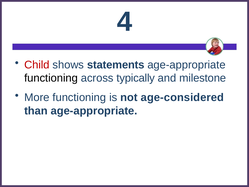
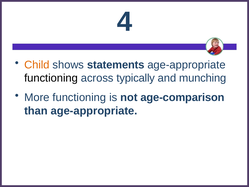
Child colour: red -> orange (37, 65)
milestone: milestone -> munching (203, 78)
age-considered: age-considered -> age-comparison (182, 97)
